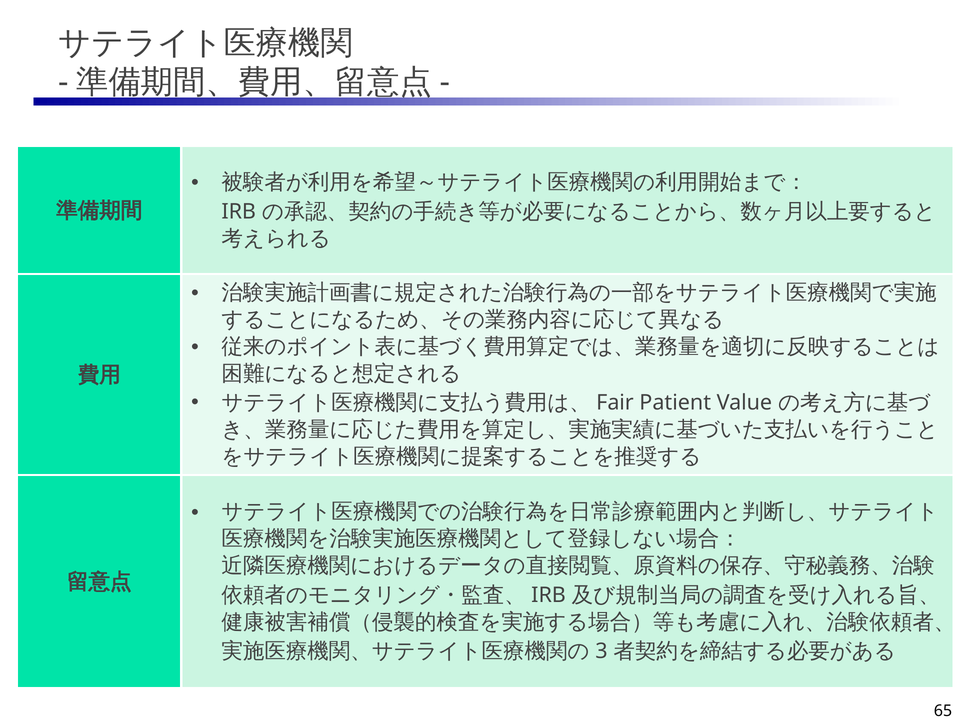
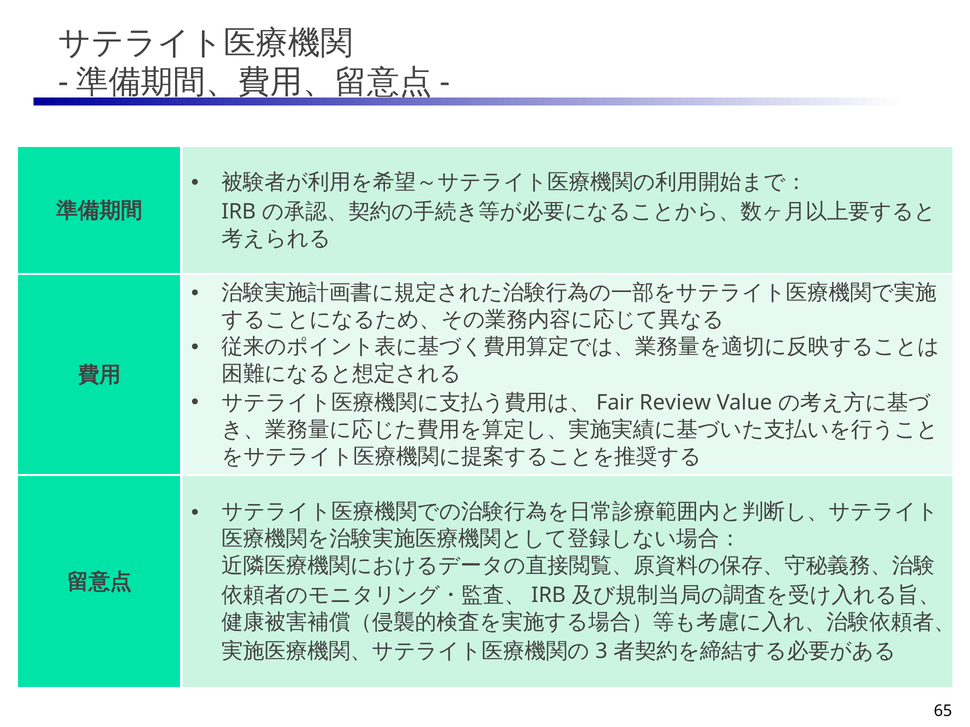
Patient: Patient -> Review (675, 403)
